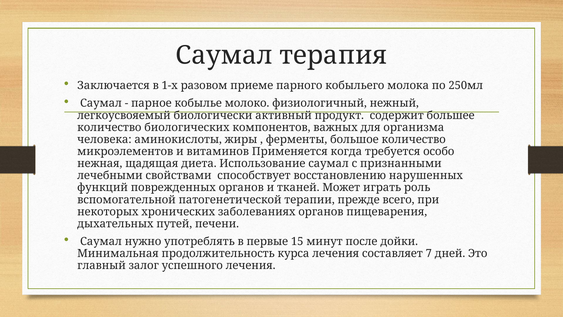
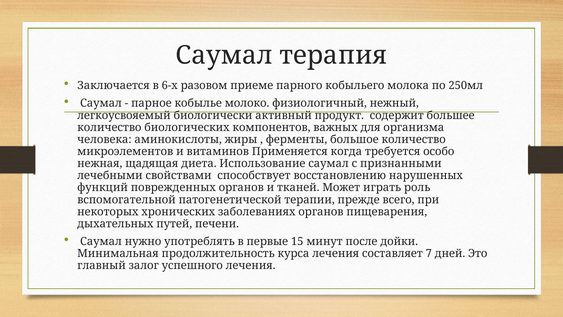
1-х: 1-х -> 6-х (170, 85)
